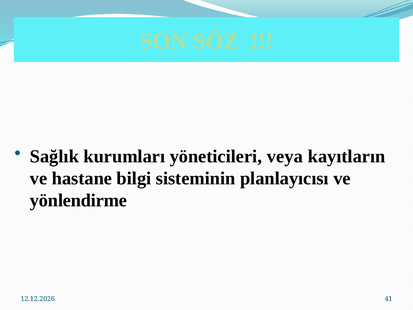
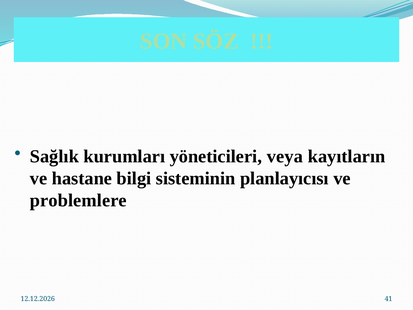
yönlendirme: yönlendirme -> problemlere (78, 200)
